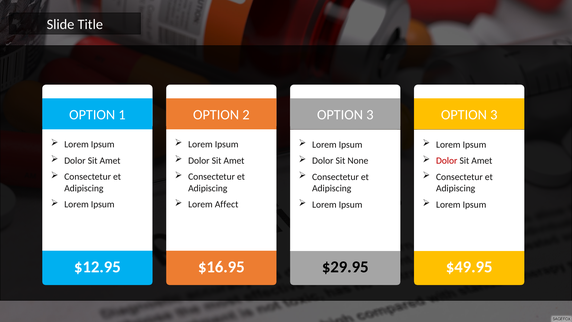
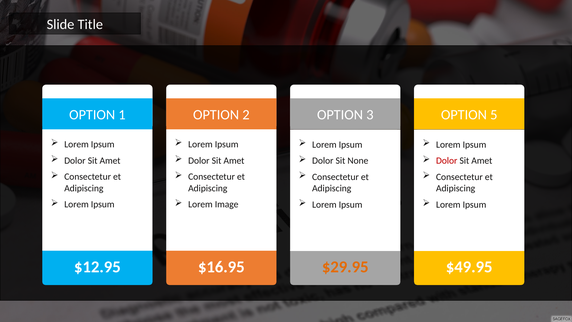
3: 3 -> 5 (494, 115)
Affect: Affect -> Image (227, 204)
$29.95 colour: black -> orange (345, 267)
